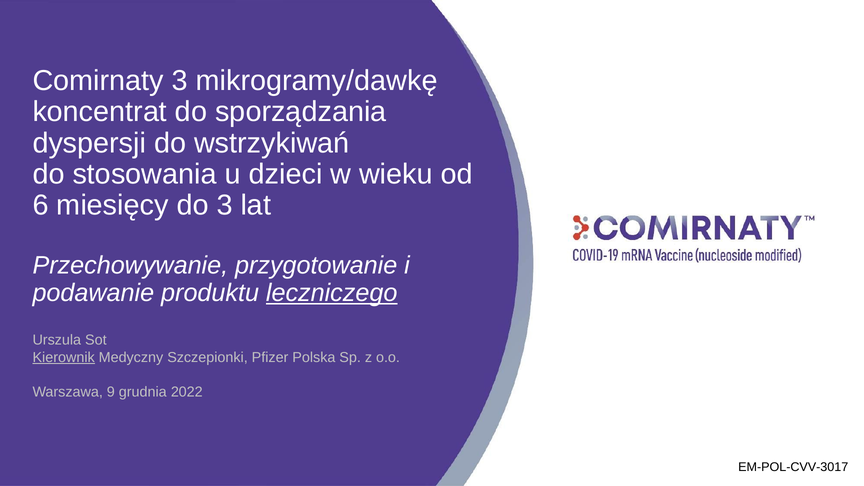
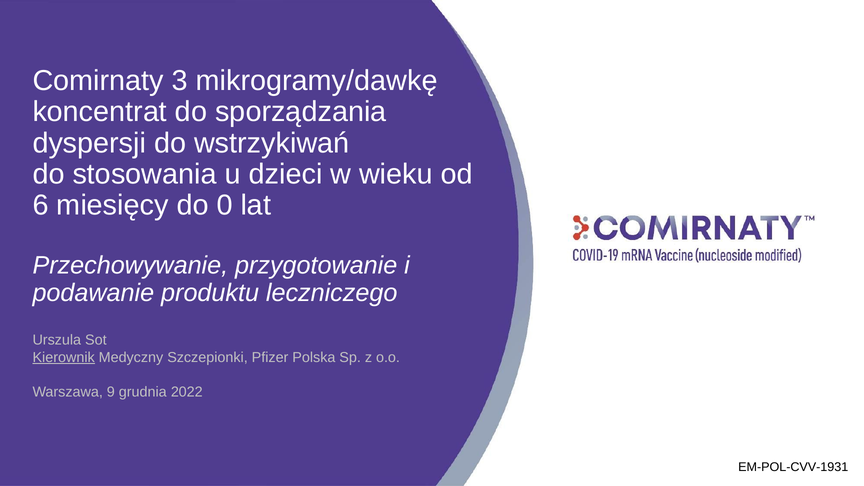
do 3: 3 -> 0 (225, 205)
leczniczego underline: present -> none (332, 293)
EM-POL-CVV-3017: EM-POL-CVV-3017 -> EM-POL-CVV-1931 (793, 467)
